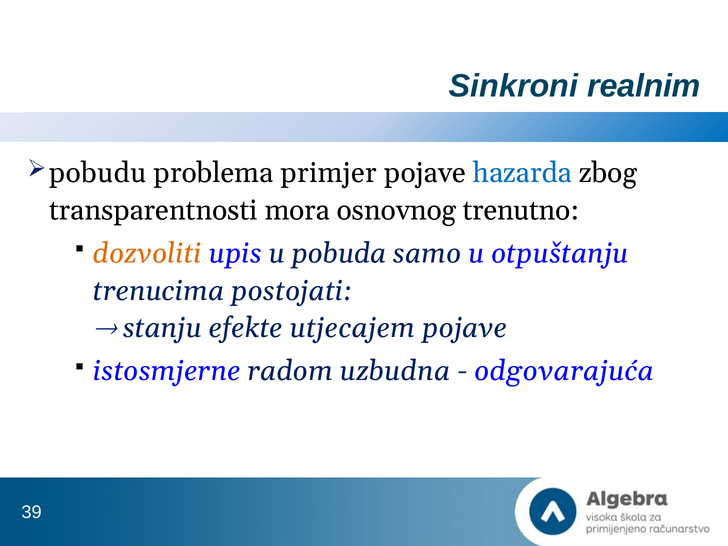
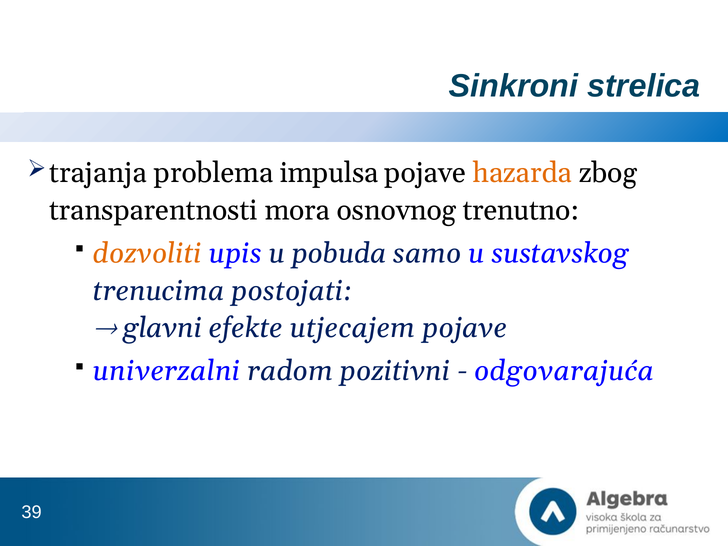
realnim: realnim -> strelica (644, 86)
pobudu: pobudu -> trajanja (98, 173)
primjer: primjer -> impulsa (329, 173)
hazarda colour: blue -> orange (522, 173)
otpuštanju: otpuštanju -> sustavskog (560, 253)
stanju: stanju -> glavni (162, 328)
istosmjerne: istosmjerne -> univerzalni (167, 371)
uzbudna: uzbudna -> pozitivni (395, 371)
